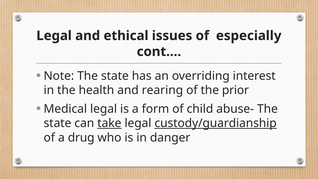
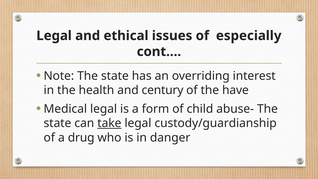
rearing: rearing -> century (163, 90)
prior: prior -> have (235, 90)
custody/guardianship underline: present -> none (216, 123)
